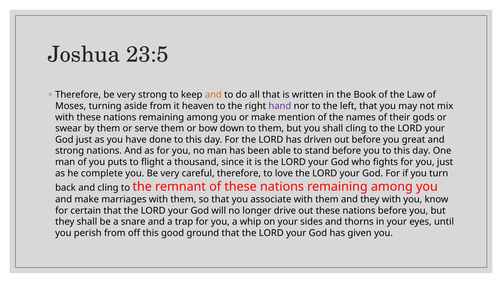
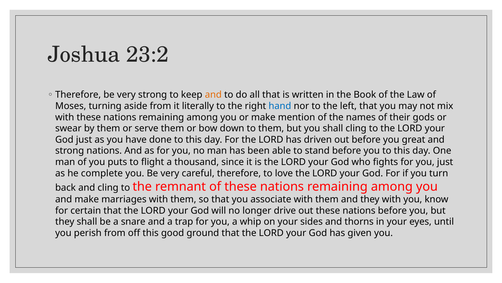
23:5: 23:5 -> 23:2 (148, 55)
heaven: heaven -> literally (198, 106)
hand colour: purple -> blue (280, 106)
